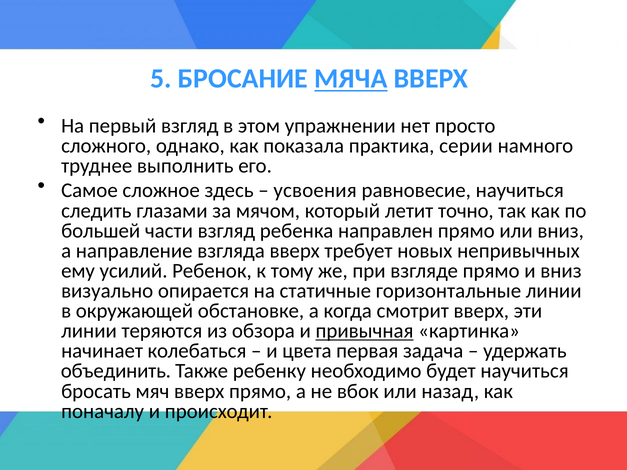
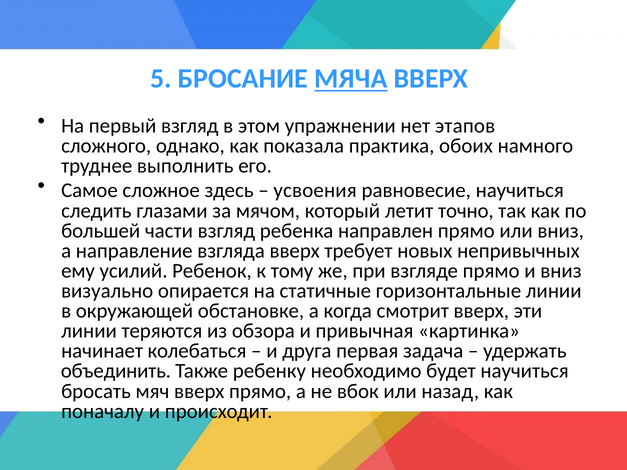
просто: просто -> этапов (465, 126)
серии: серии -> обоих (466, 146)
привычная underline: present -> none (365, 331)
цвета: цвета -> друга (307, 351)
